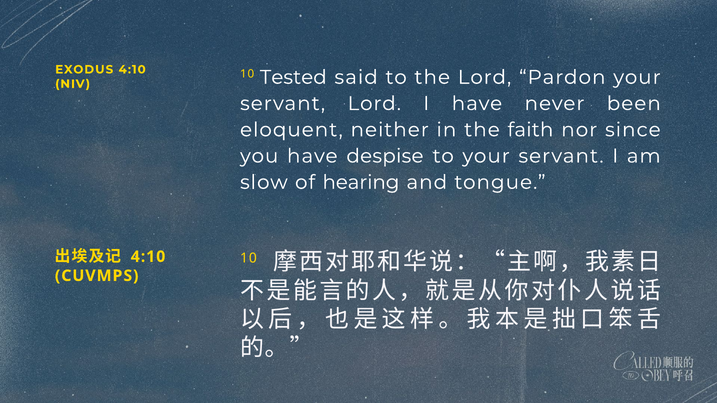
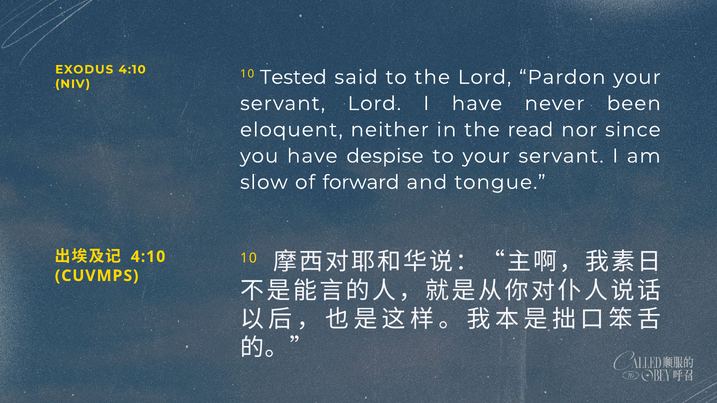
faith: faith -> read (530, 130)
hearing: hearing -> forward (361, 182)
